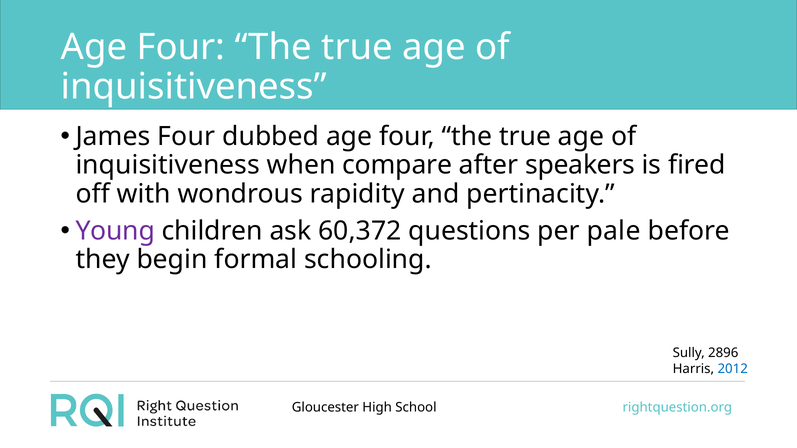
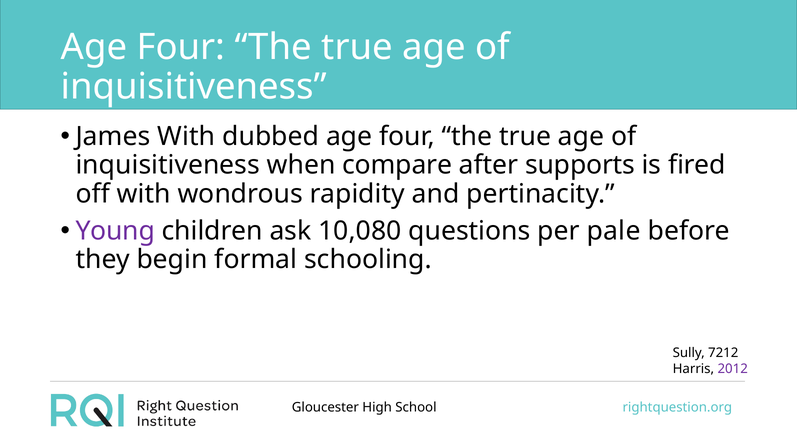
James Four: Four -> With (186, 137)
speakers: speakers -> supports (580, 165)
60,372: 60,372 -> 10,080 (360, 231)
2896: 2896 -> 7212 (723, 353)
2012 colour: blue -> purple (733, 369)
